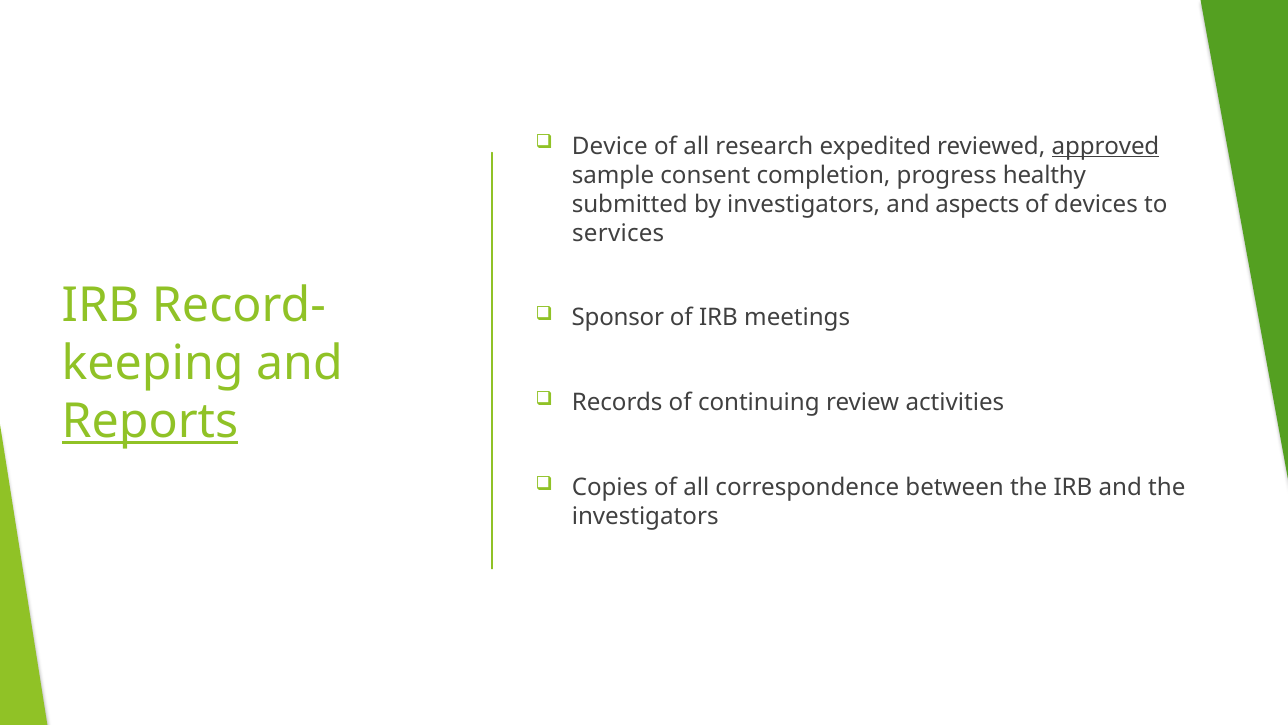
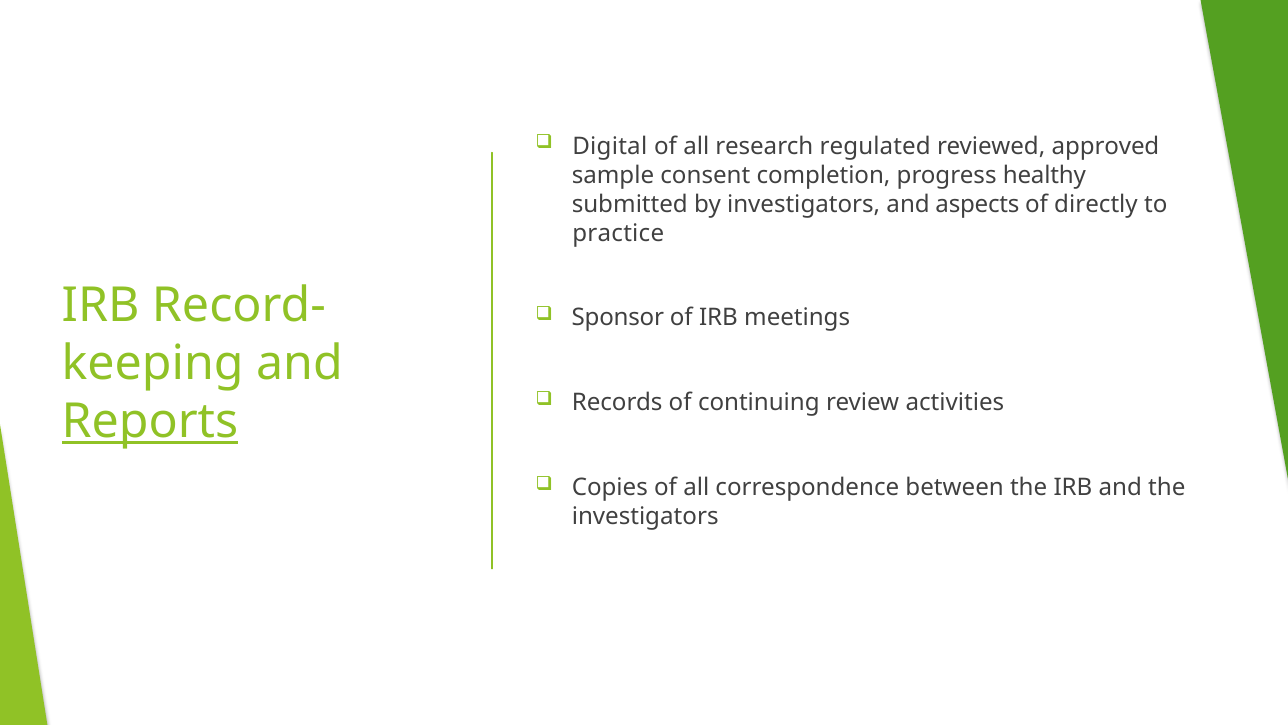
Device: Device -> Digital (610, 146)
expedited: expedited -> regulated (875, 146)
approved underline: present -> none (1106, 146)
devices: devices -> directly (1096, 204)
services: services -> practice (618, 233)
